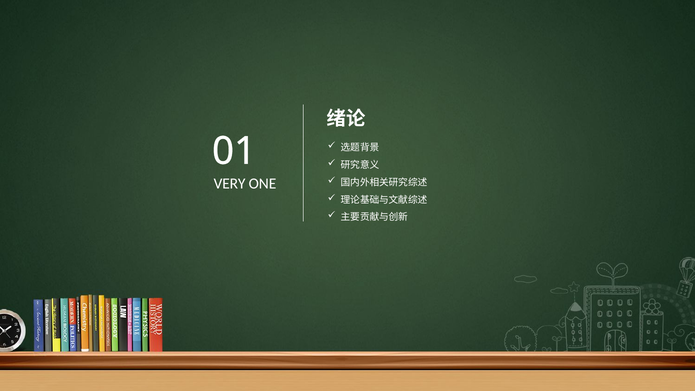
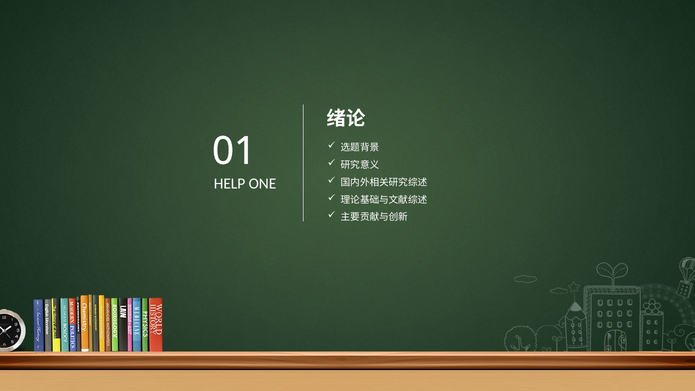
VERY: VERY -> HELP (230, 183)
